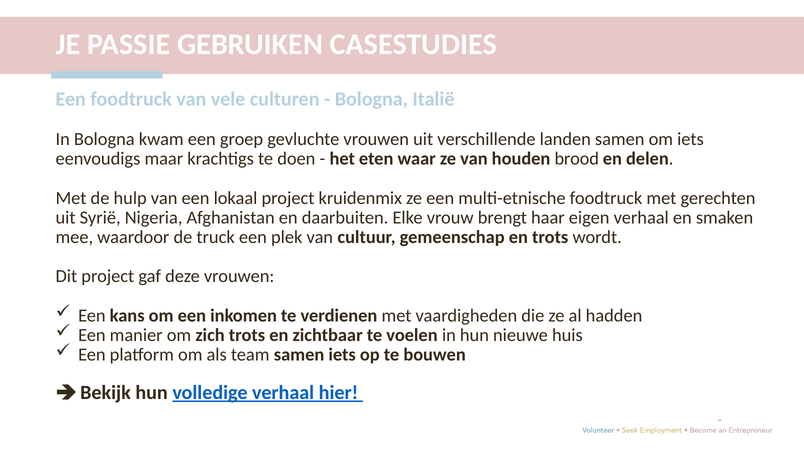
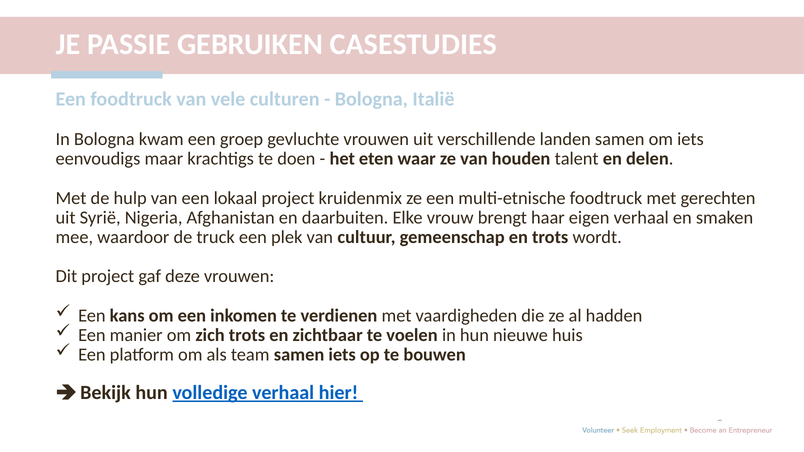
brood: brood -> talent (577, 159)
